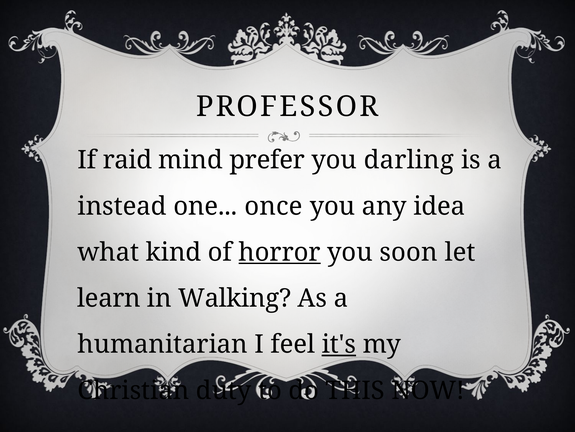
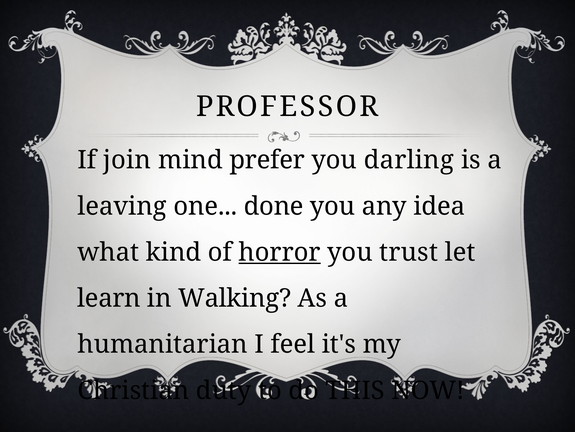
raid: raid -> join (127, 160)
instead: instead -> leaving (122, 206)
once: once -> done (274, 206)
soon: soon -> trust (409, 252)
it's underline: present -> none (339, 344)
